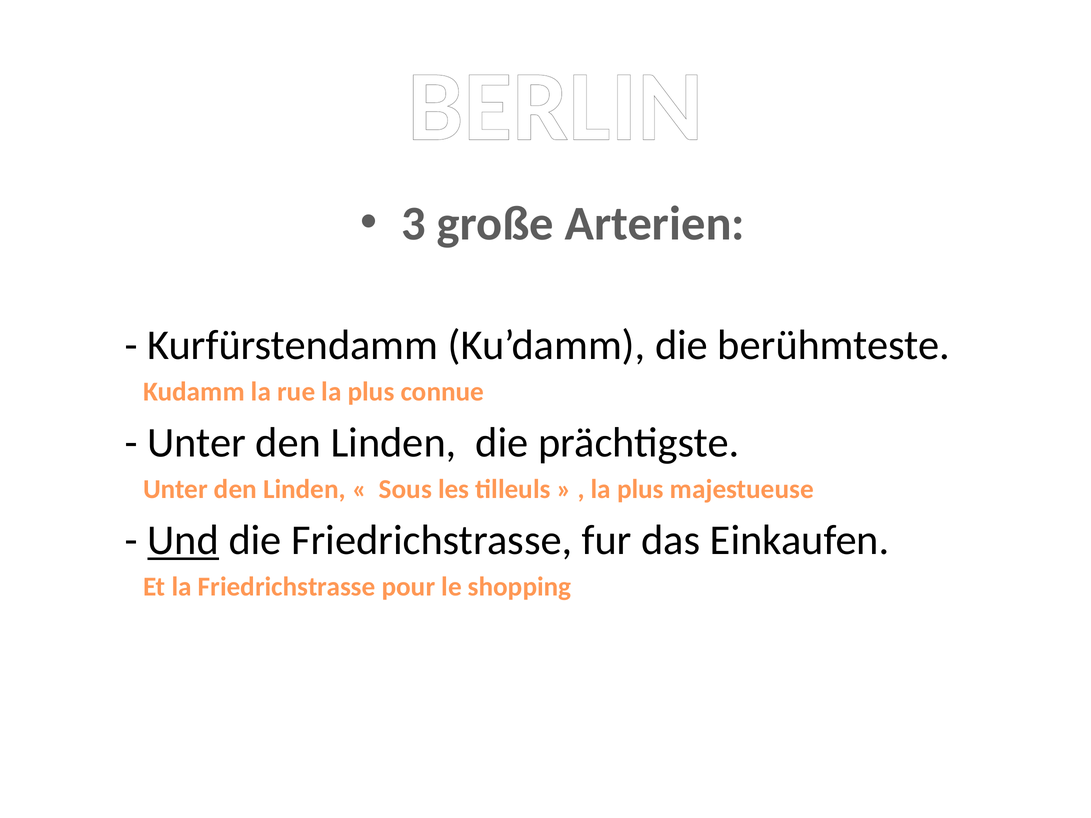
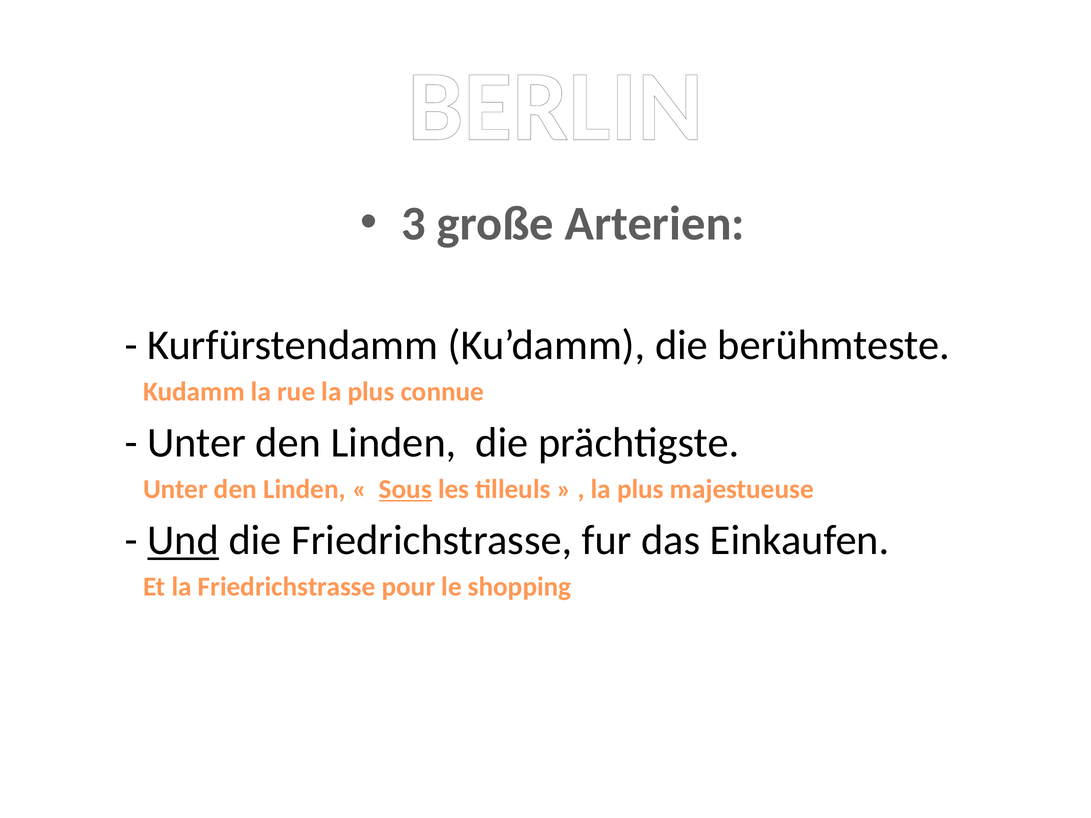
Sous underline: none -> present (405, 489)
